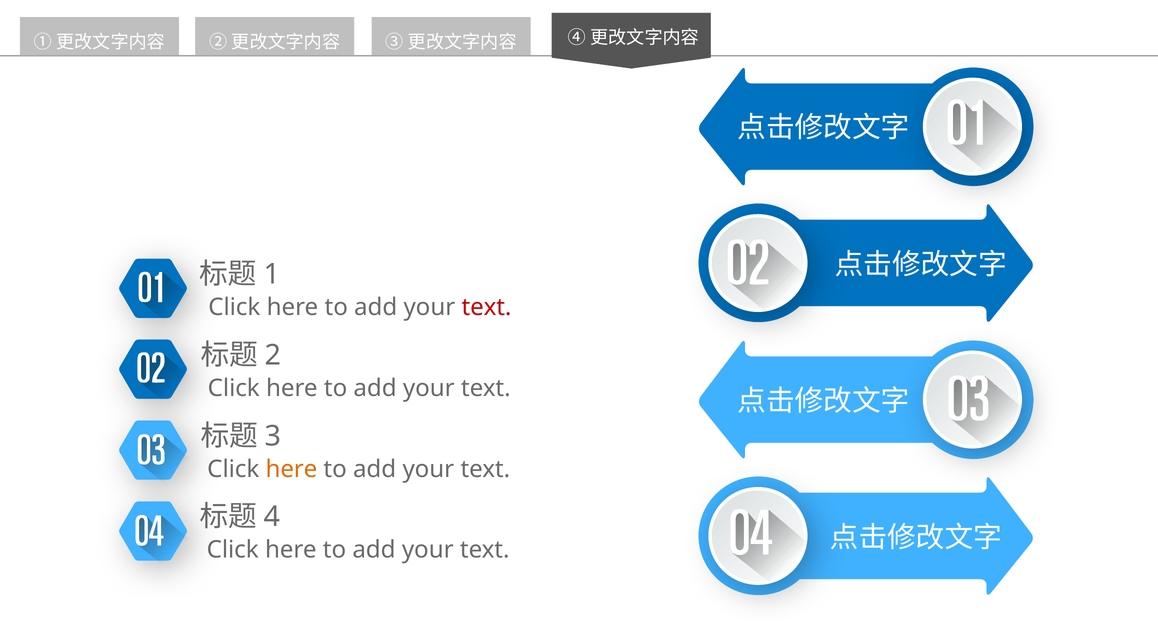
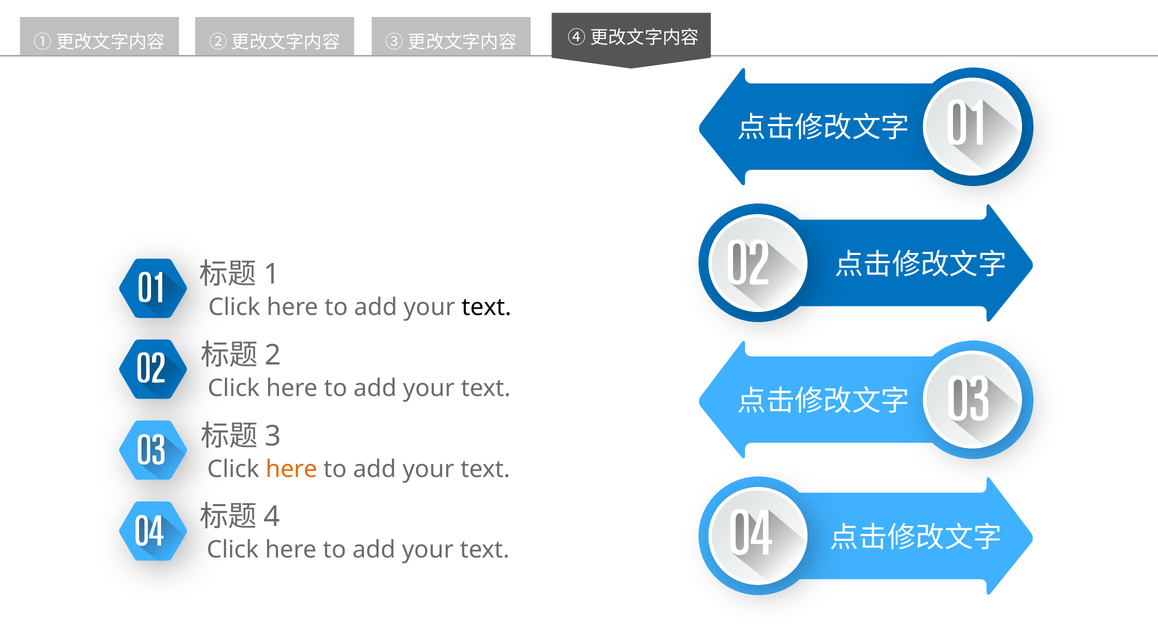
text colour: red -> black (486, 308)
